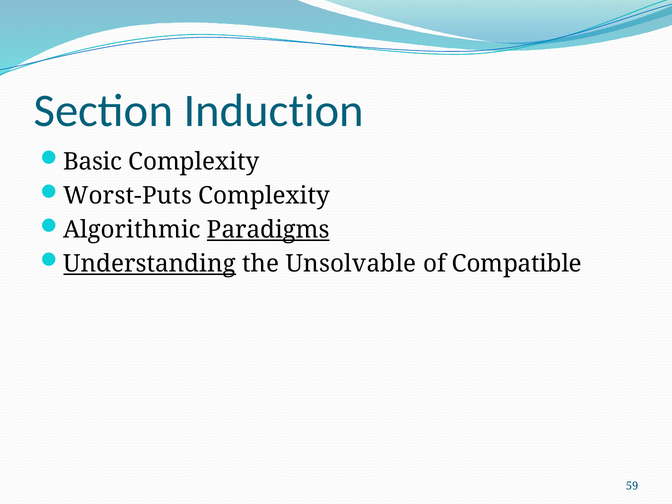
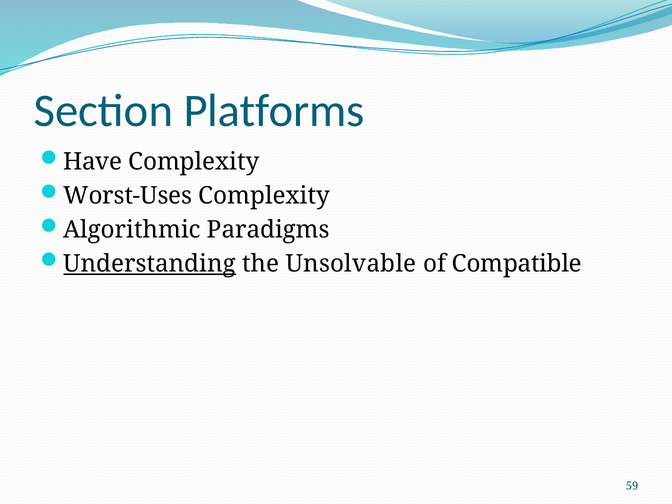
Induction: Induction -> Platforms (274, 111)
Basic: Basic -> Have (93, 162)
Worst-Puts: Worst-Puts -> Worst-Uses (128, 196)
Paradigms underline: present -> none (268, 230)
